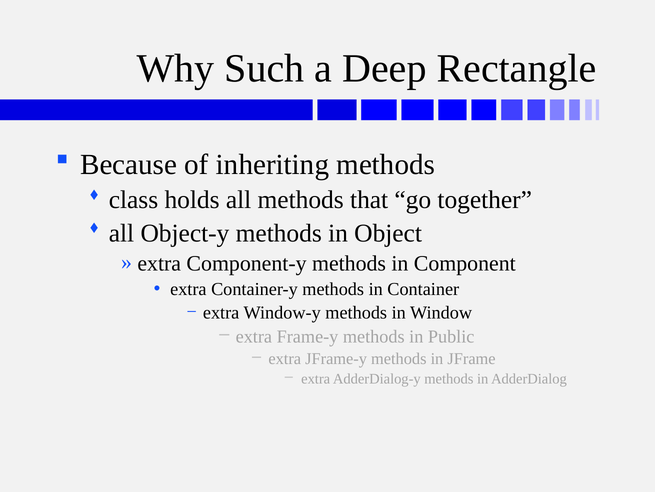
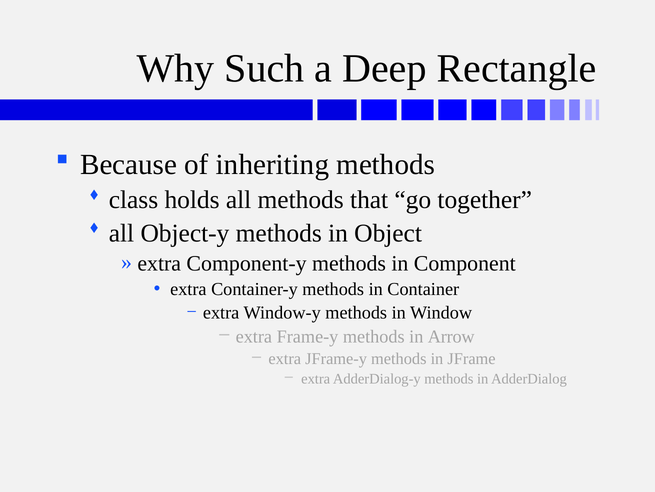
Public: Public -> Arrow (451, 336)
